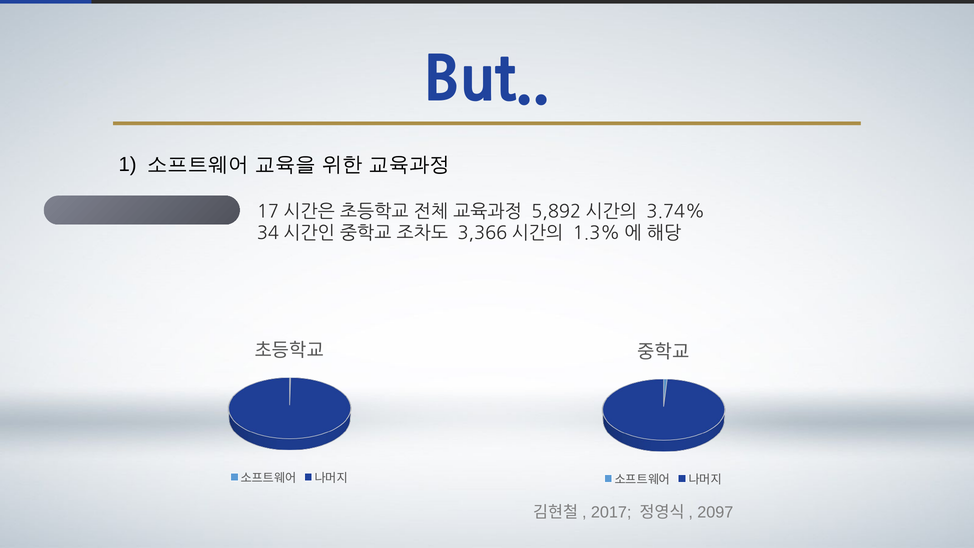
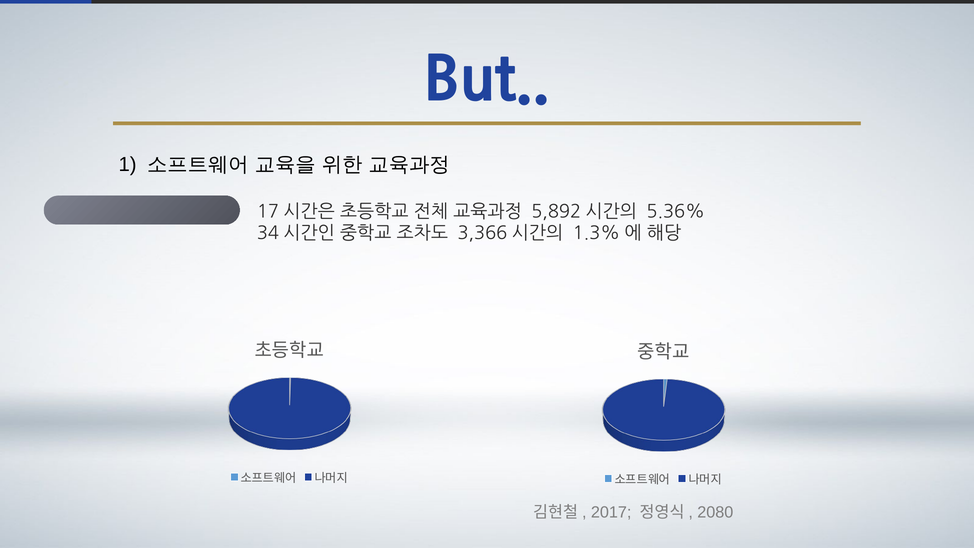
3.74%: 3.74% -> 5.36% (676, 211)
2097: 2097 -> 2080 (715, 512)
